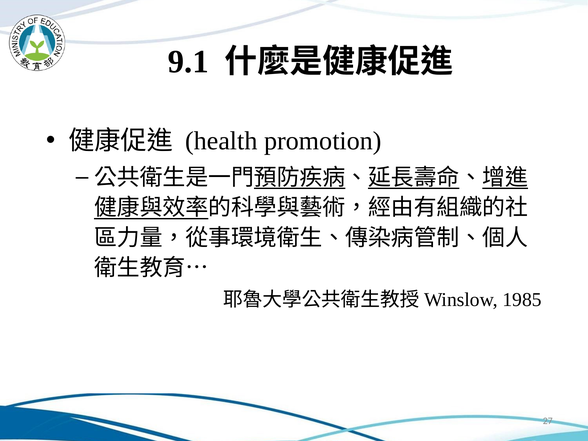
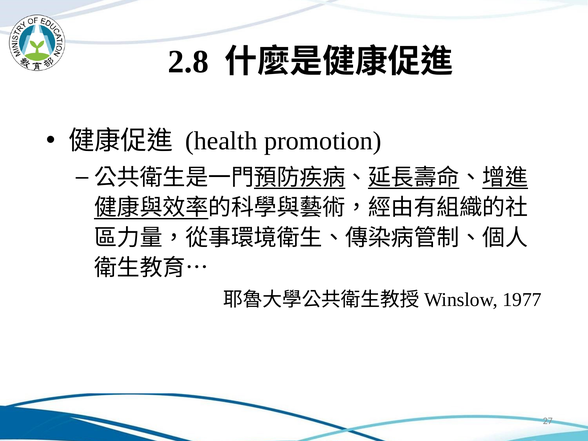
9.1: 9.1 -> 2.8 (188, 62)
1985: 1985 -> 1977 (522, 300)
